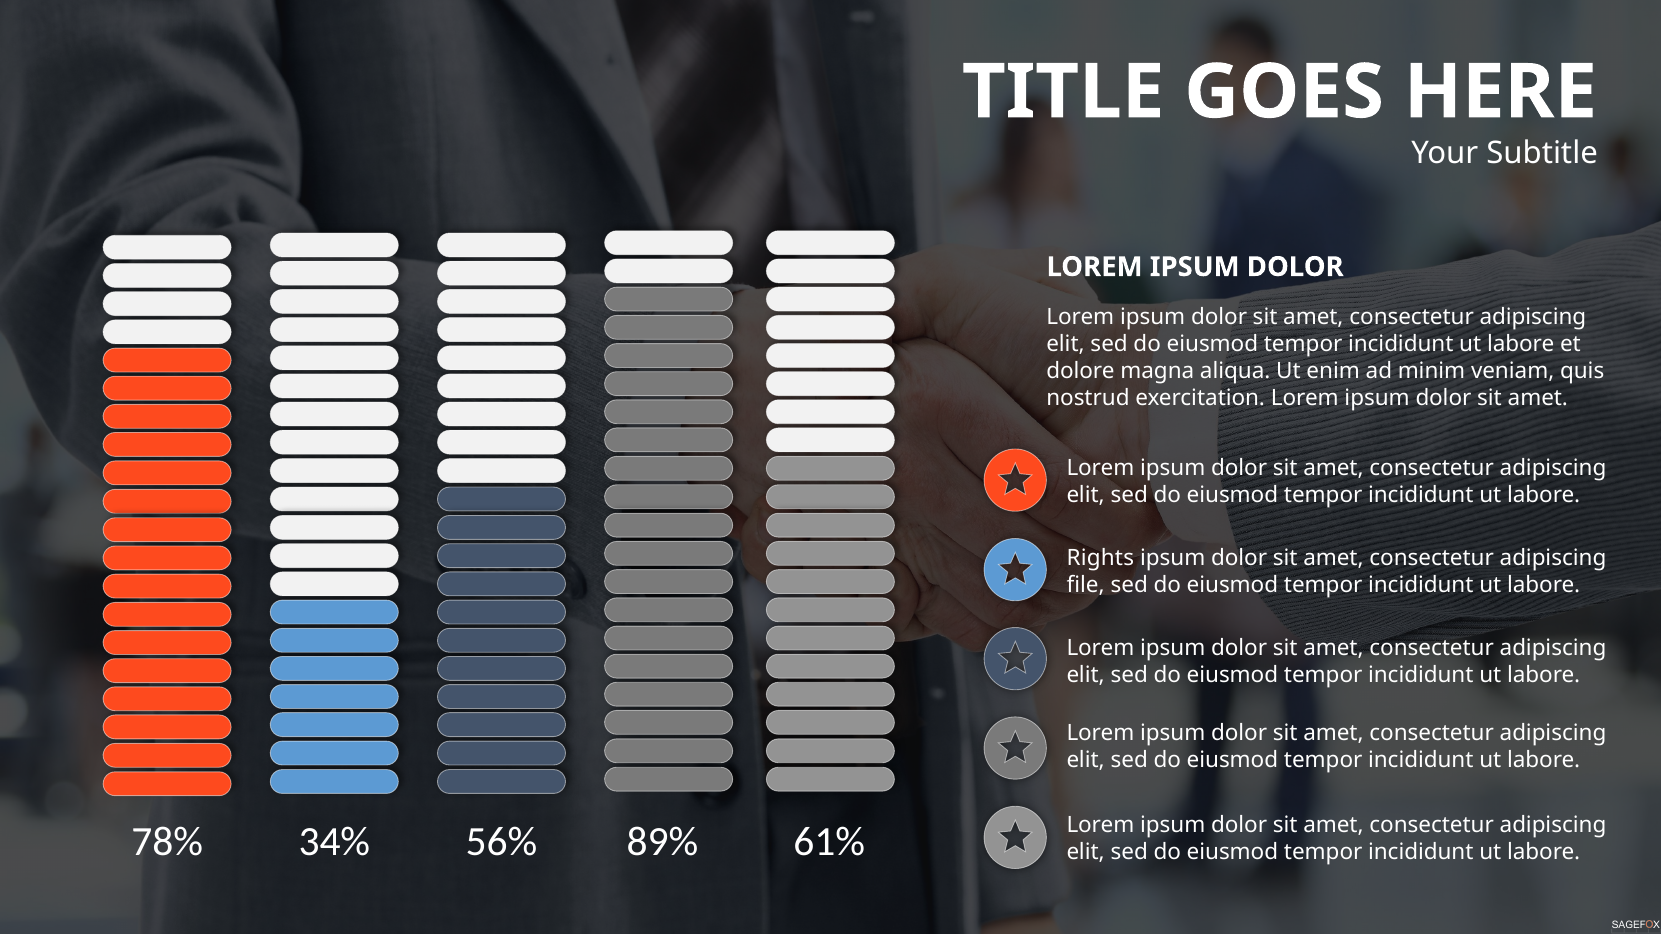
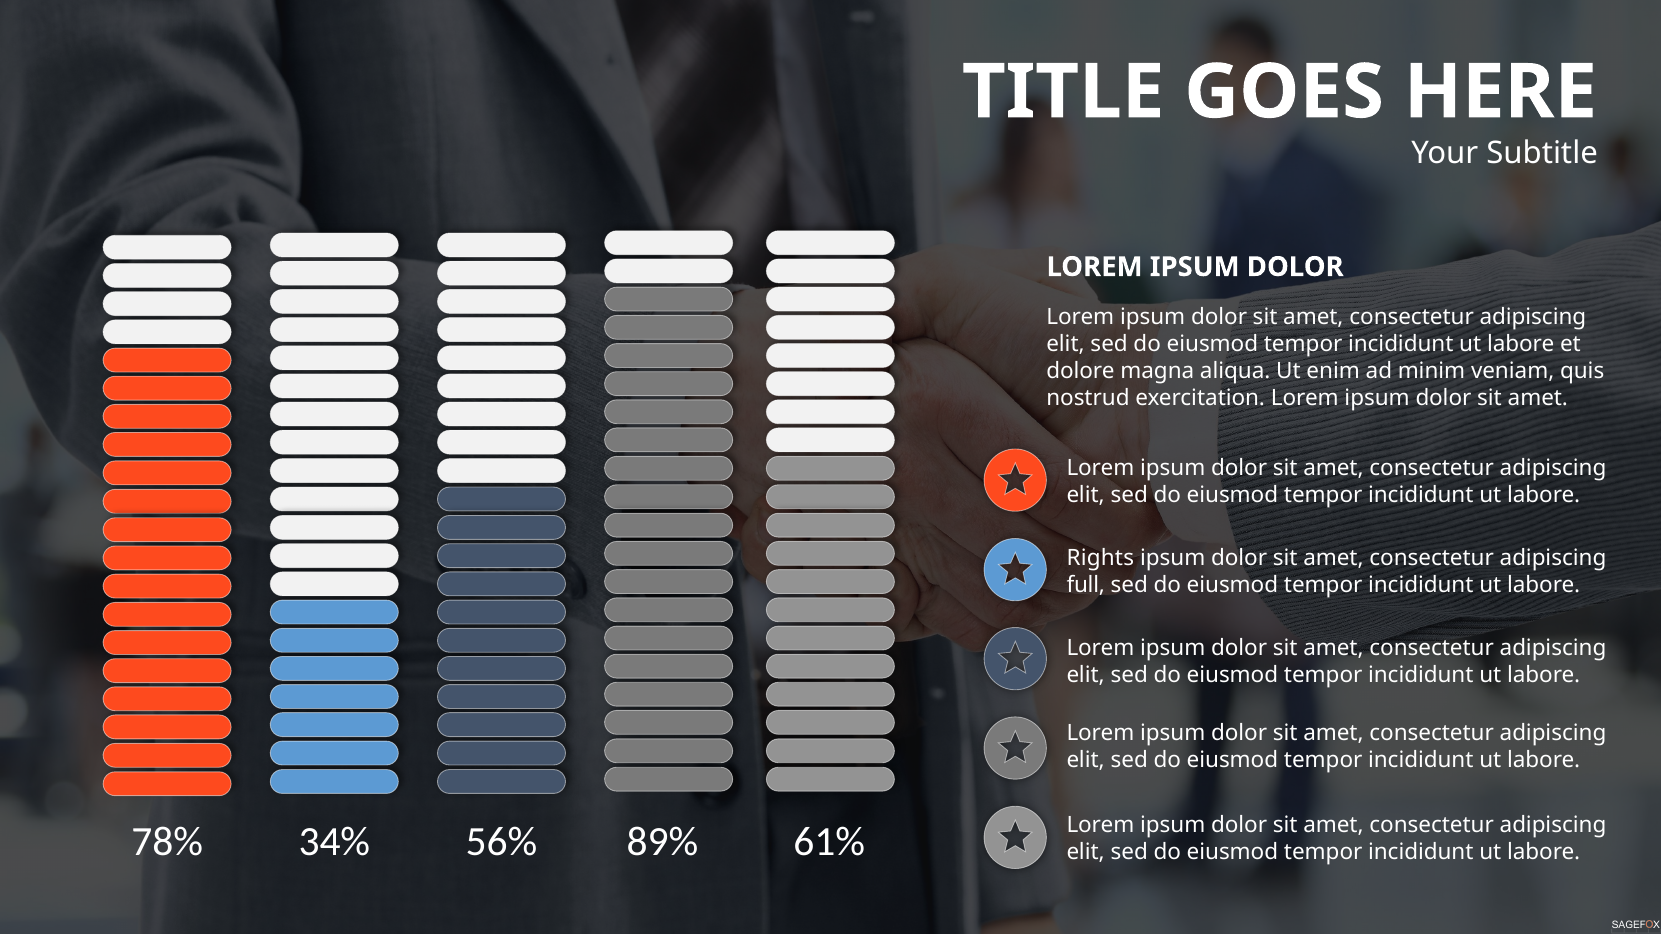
file: file -> full (1086, 585)
